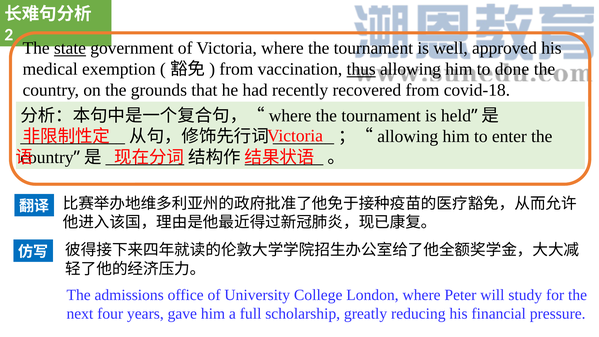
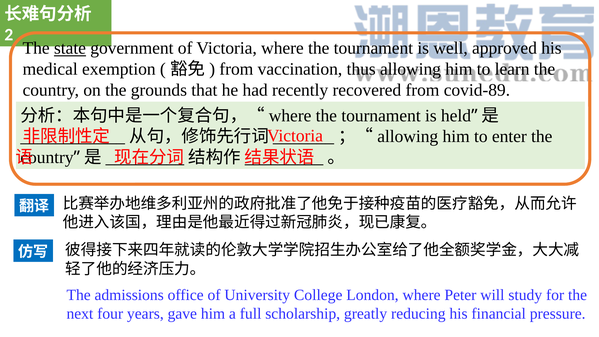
thus underline: present -> none (361, 69)
done: done -> learn (512, 69)
covid-18: covid-18 -> covid-89 (477, 90)
